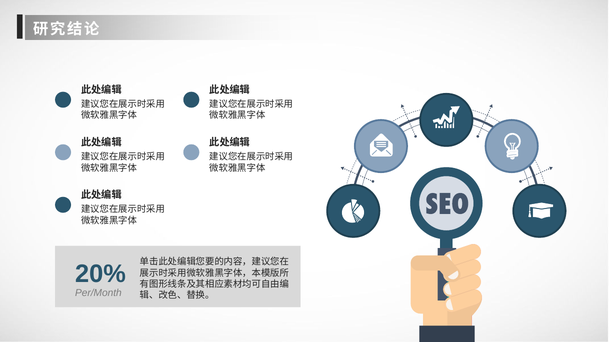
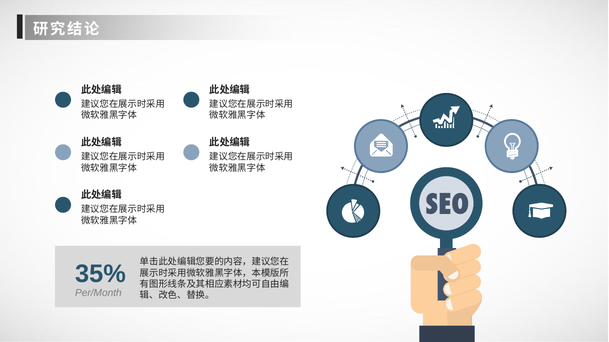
20%: 20% -> 35% (100, 274)
